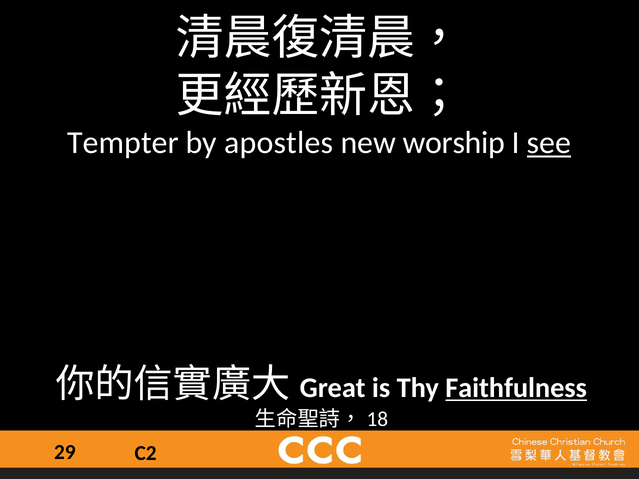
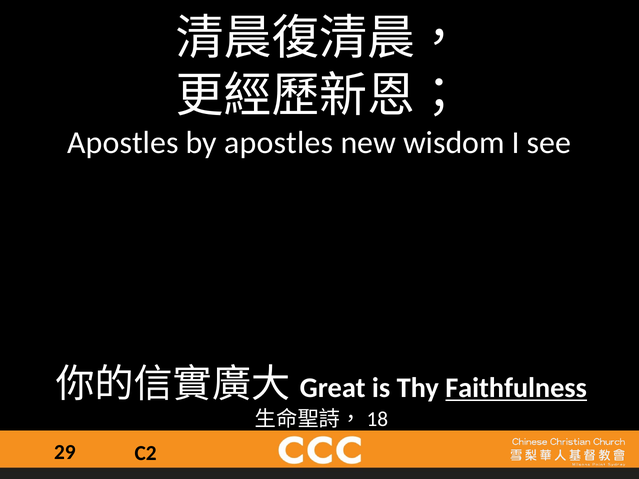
Tempter: Tempter -> Apostles (123, 143)
worship: worship -> wisdom (454, 143)
see underline: present -> none (549, 143)
